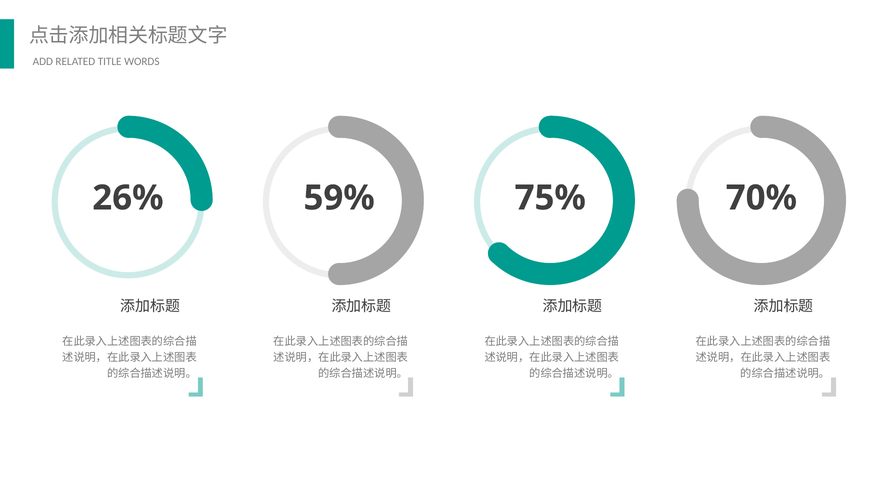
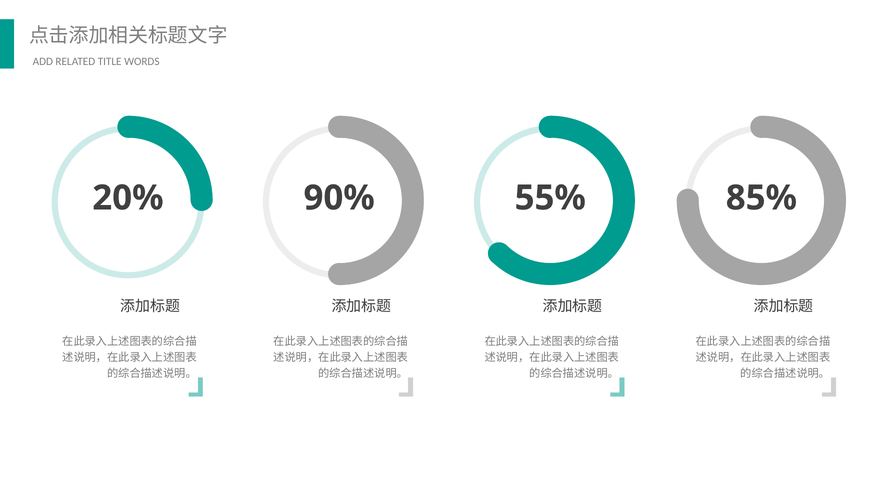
26%: 26% -> 20% (128, 198)
59%: 59% -> 90% (339, 198)
75%: 75% -> 55% (550, 198)
70%: 70% -> 85% (761, 198)
